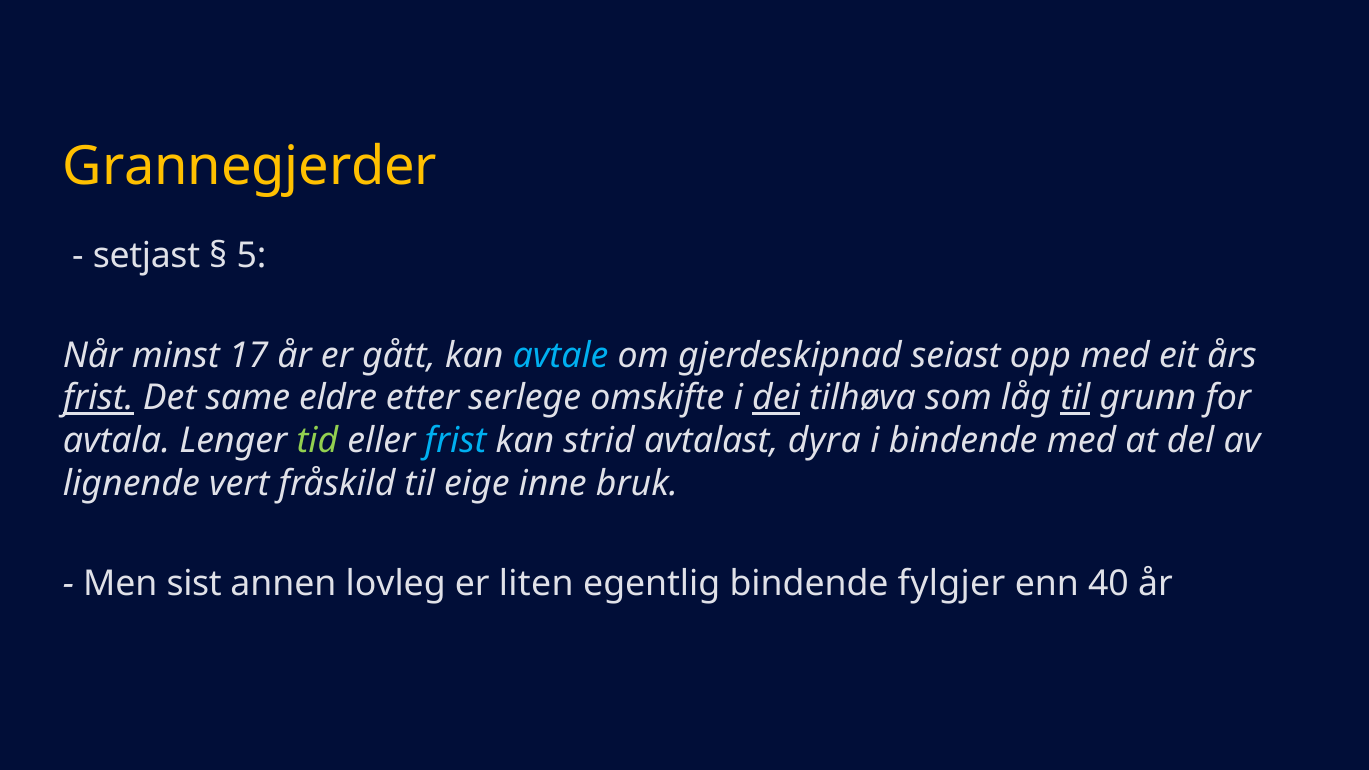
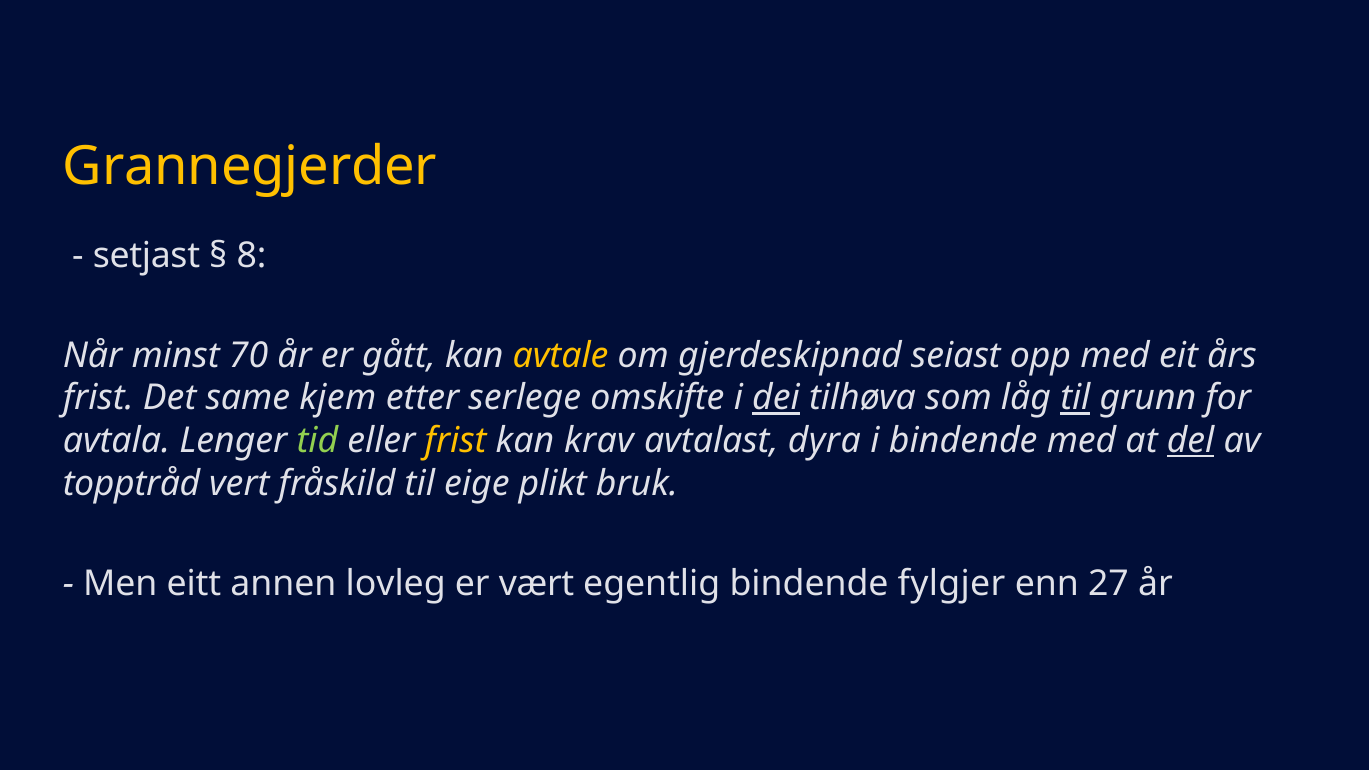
5: 5 -> 8 (252, 256)
17: 17 -> 70 (249, 355)
avtale colour: light blue -> yellow (561, 355)
frist underline: present -> none (98, 398)
eldre: eldre -> kjem (338, 398)
frist colour: light blue -> yellow (456, 441)
strid: strid -> krav (599, 441)
del underline: none -> present (1191, 441)
lignende: lignende -> topptråd (132, 484)
inne: inne -> plikt (553, 484)
sist: sist -> eitt (194, 584)
liten: liten -> vært (537, 584)
40: 40 -> 27 (1109, 584)
